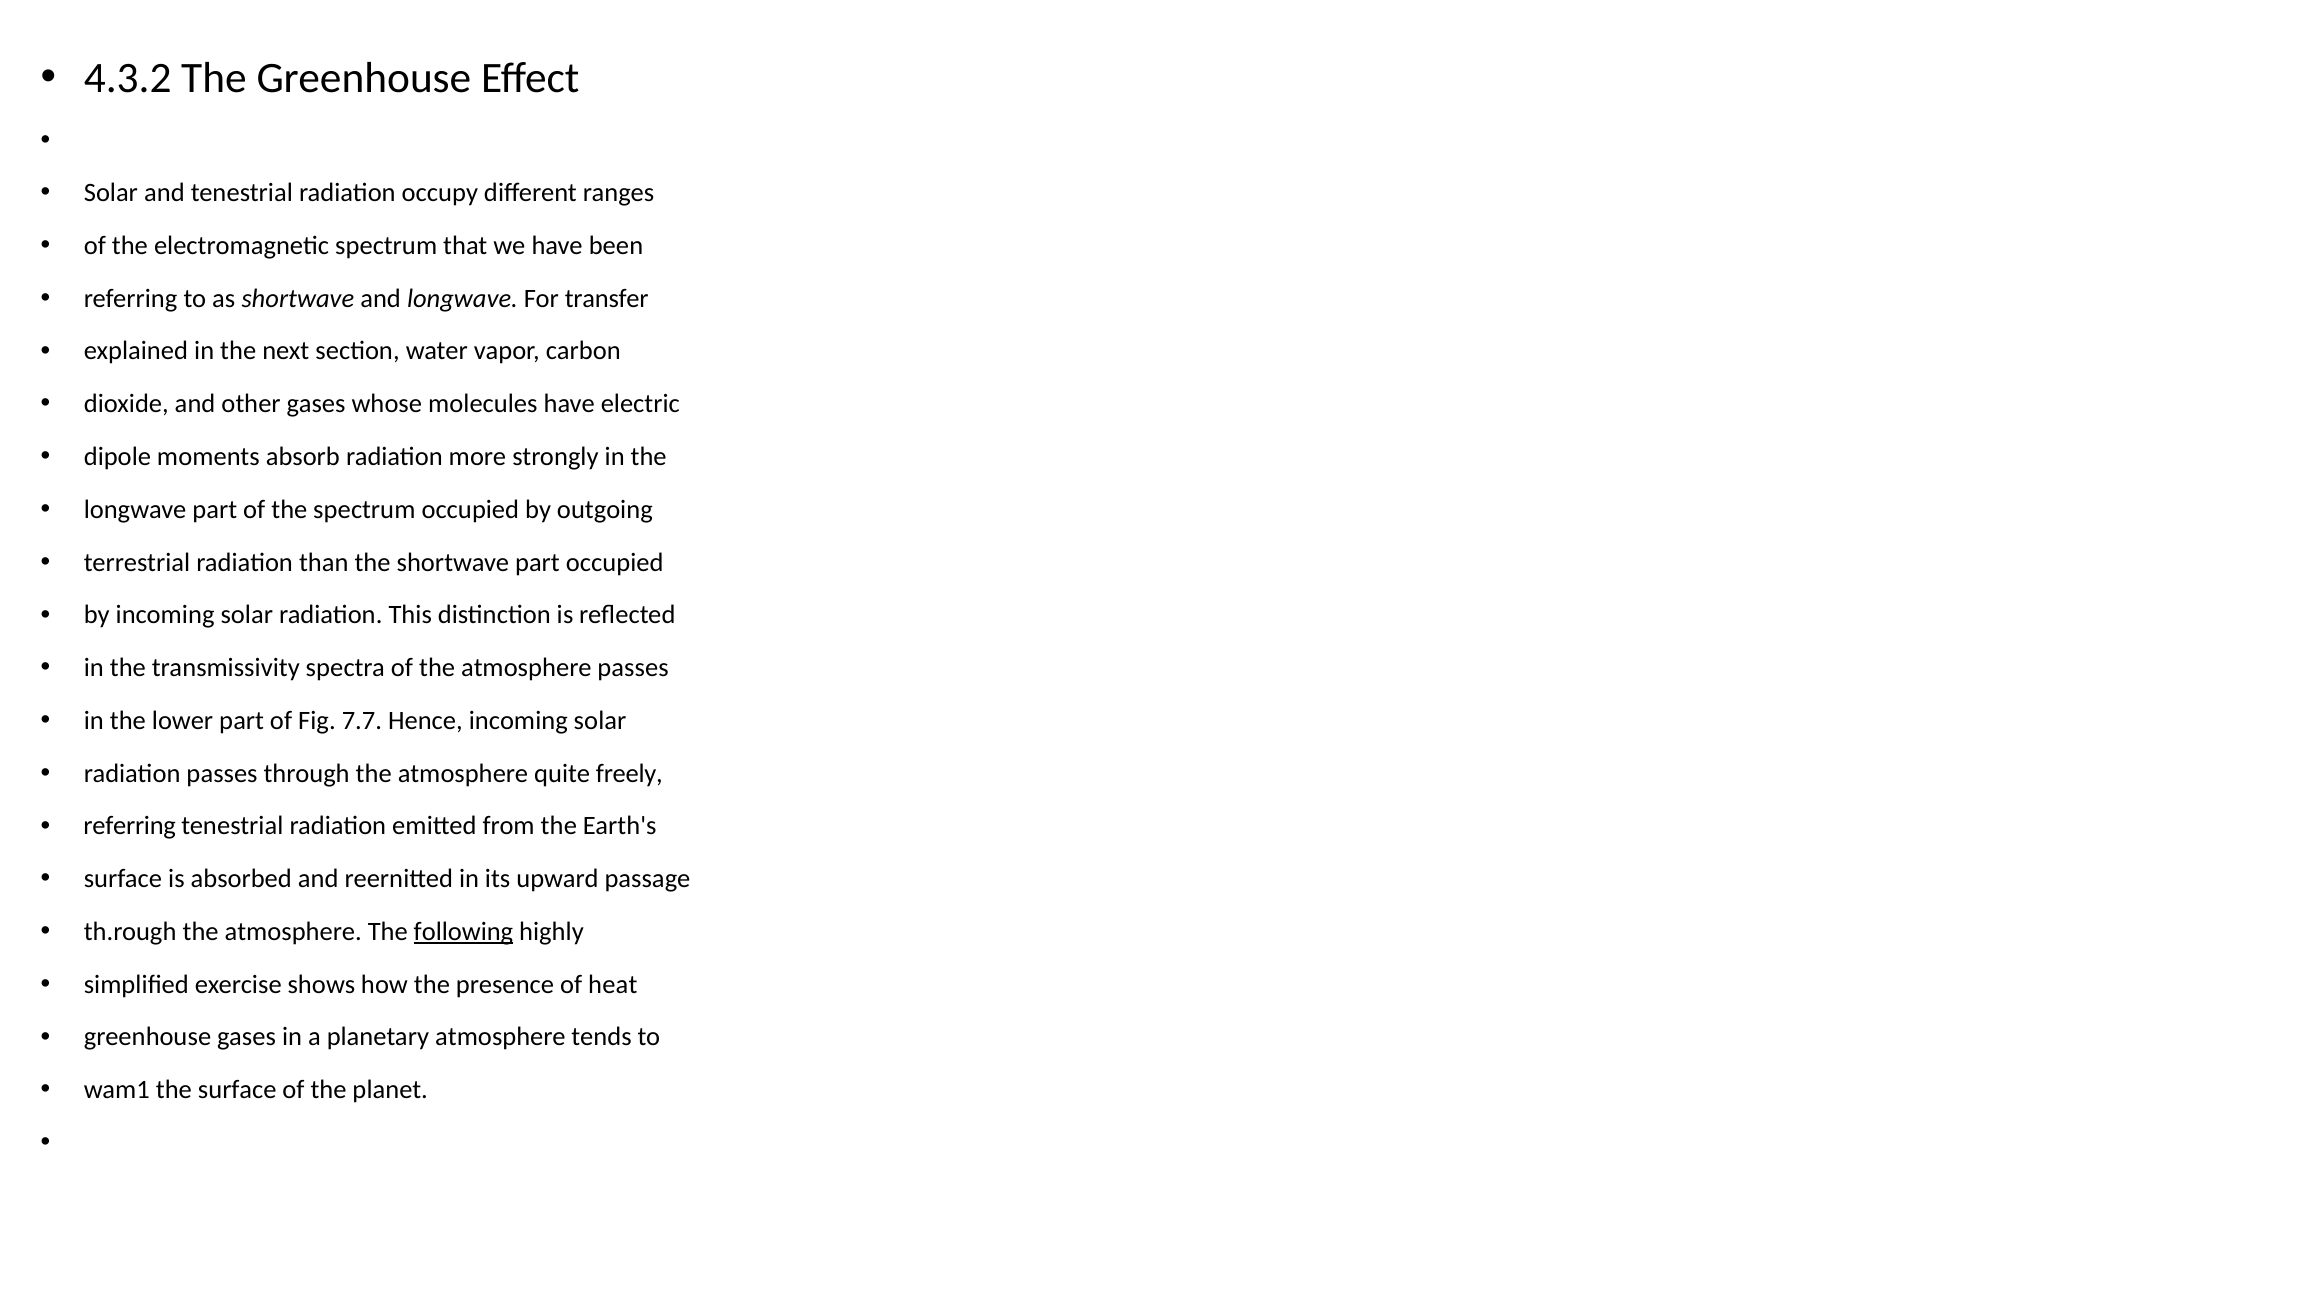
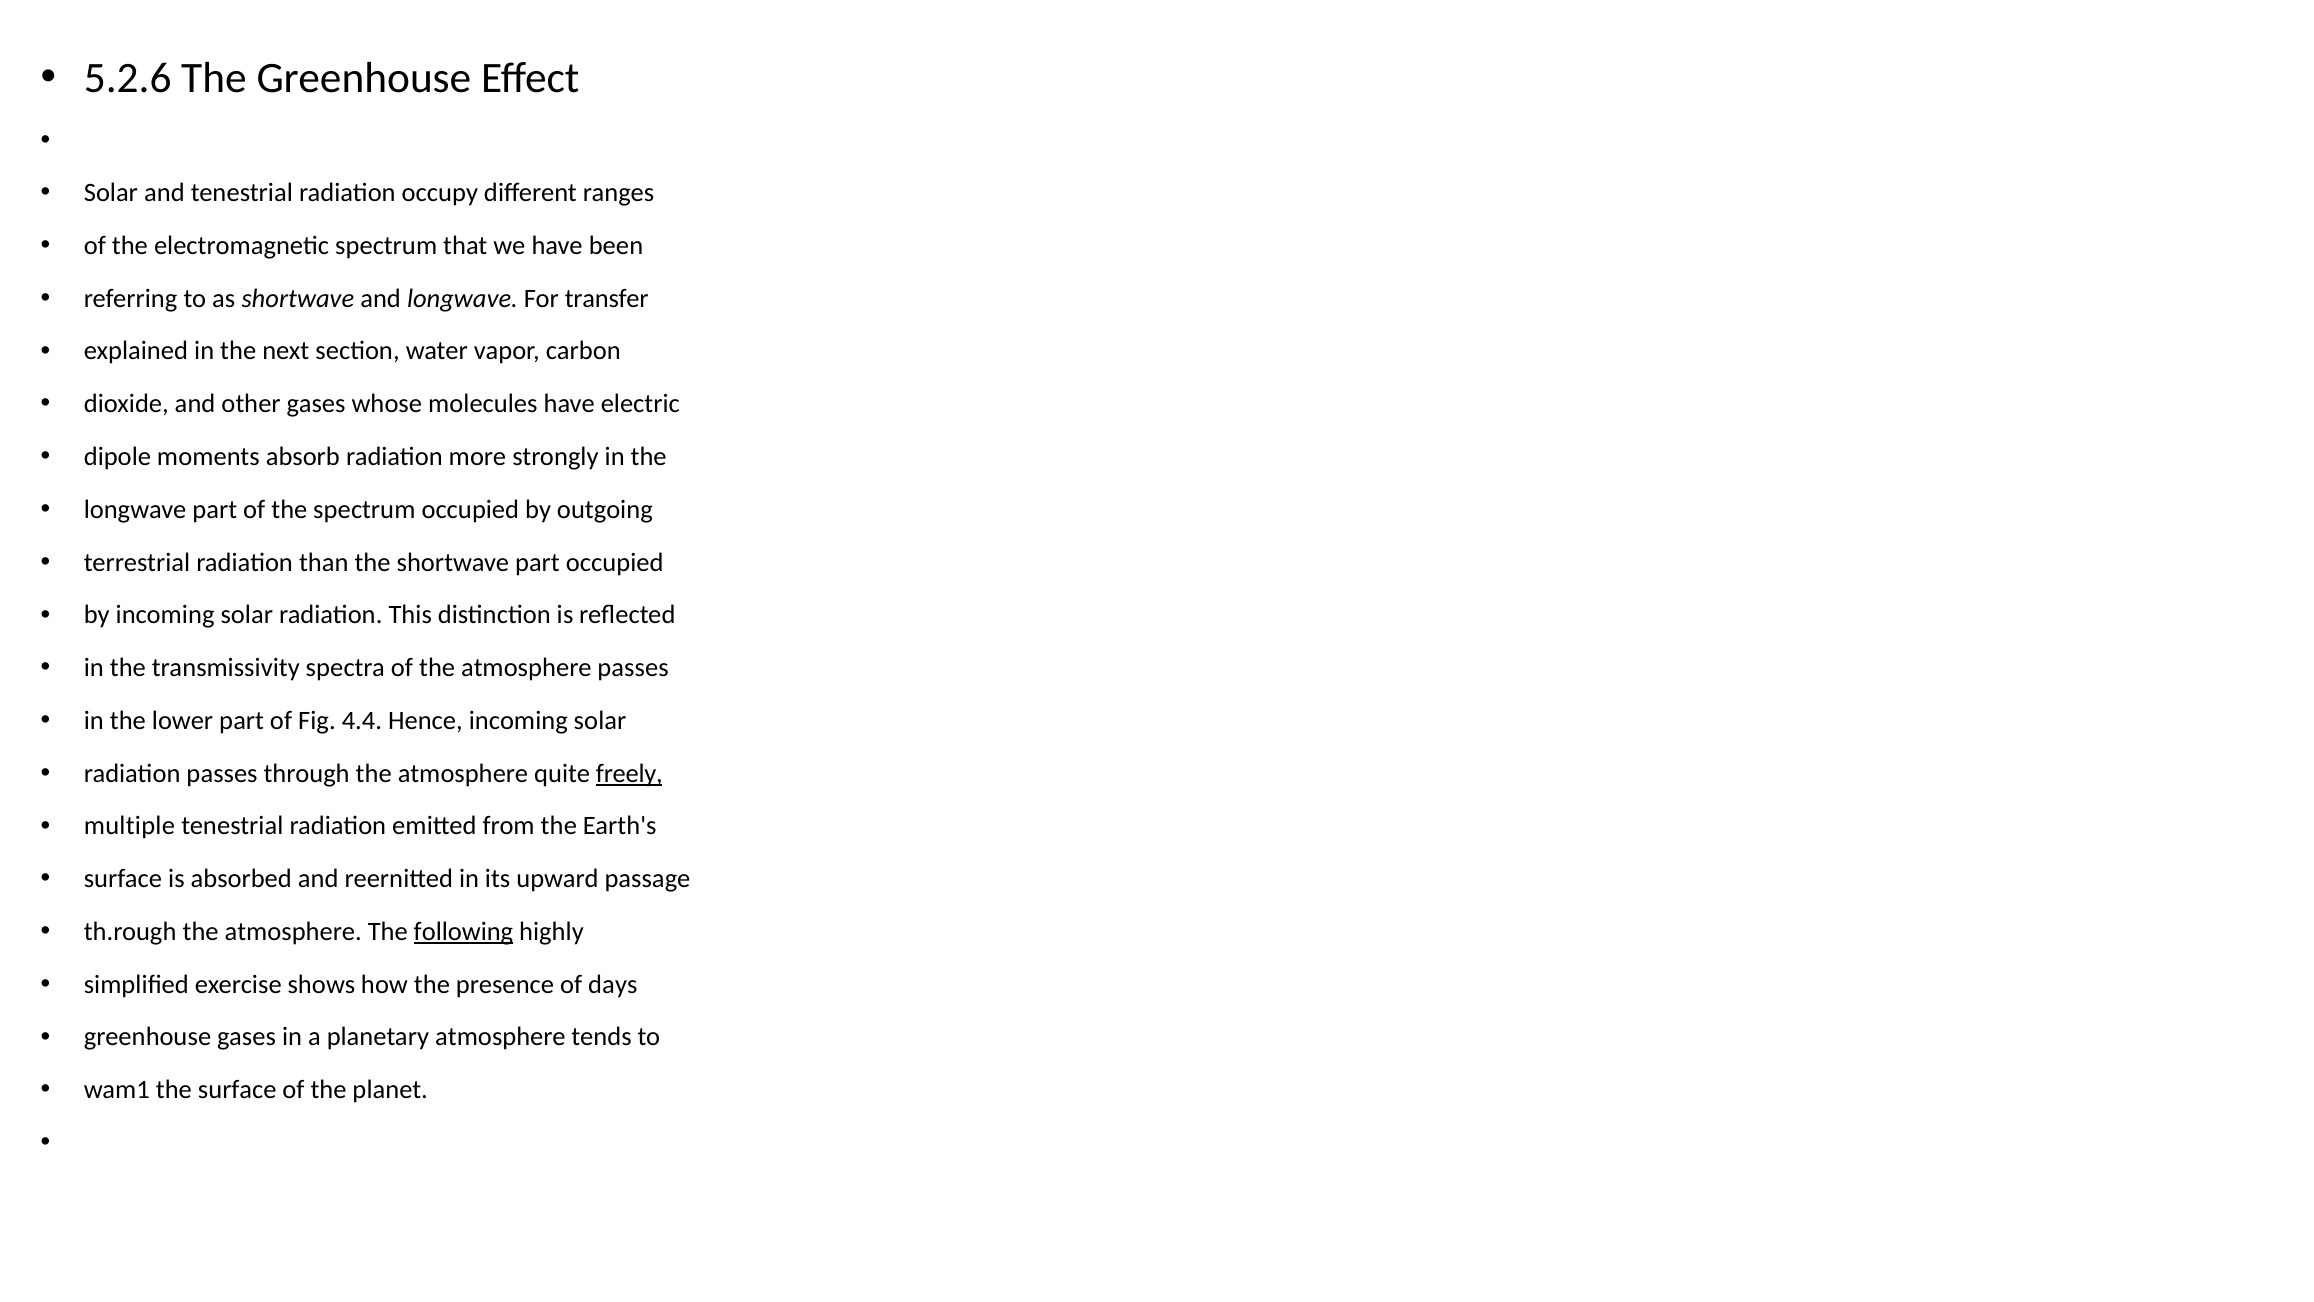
4.3.2: 4.3.2 -> 5.2.6 (128, 78)
7.7: 7.7 -> 4.4 (362, 720)
freely underline: none -> present (629, 773)
referring: referring -> multiple (129, 826)
heat: heat -> days (613, 984)
